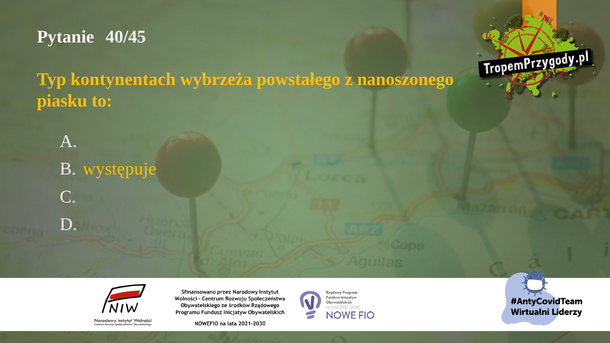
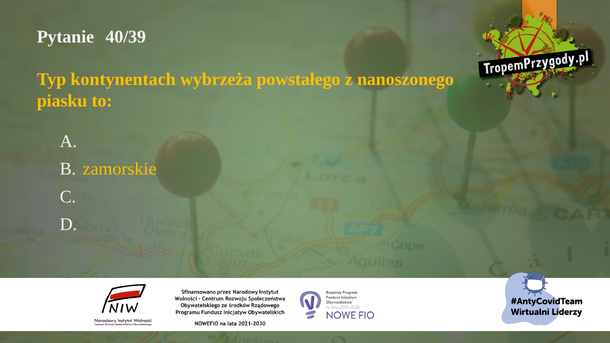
40/45: 40/45 -> 40/39 (126, 37)
występuje: występuje -> zamorskie (120, 169)
